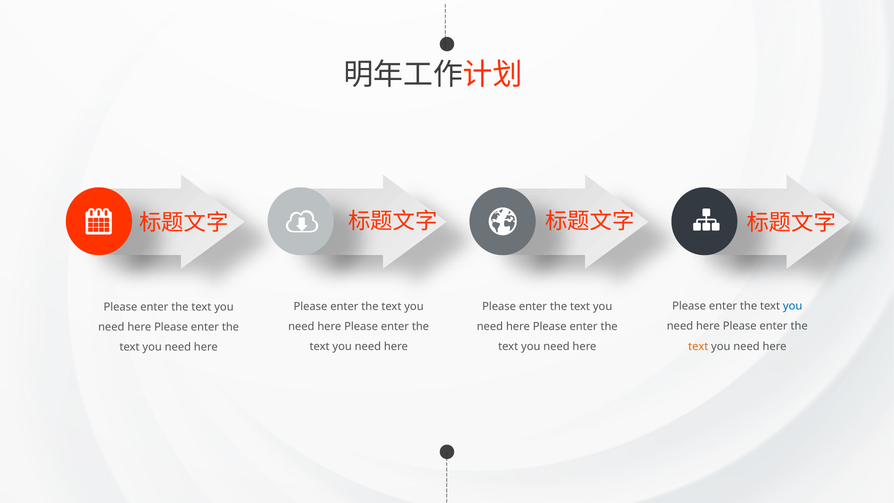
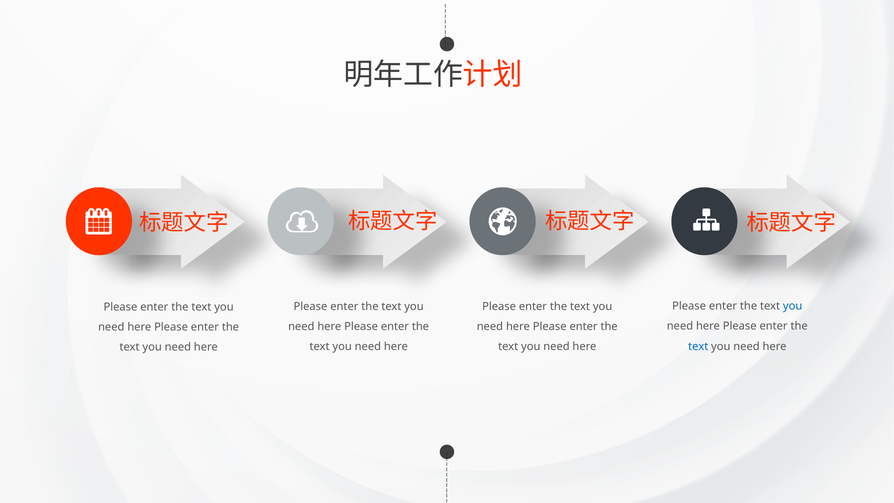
text colour: orange -> blue (698, 346)
